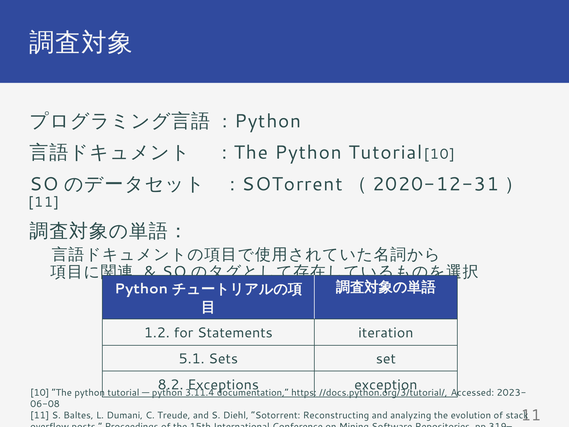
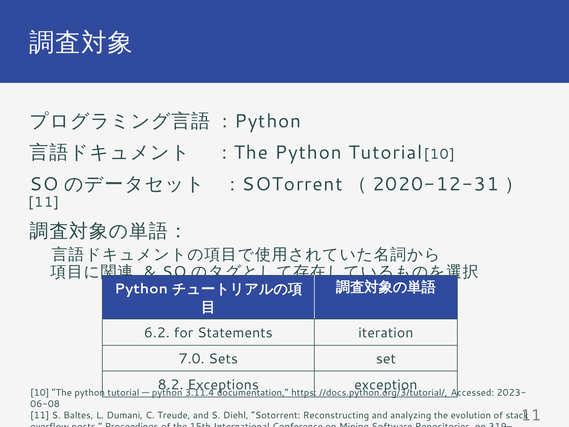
1.2: 1.2 -> 6.2 (157, 333)
5.1: 5.1 -> 7.0 (192, 359)
